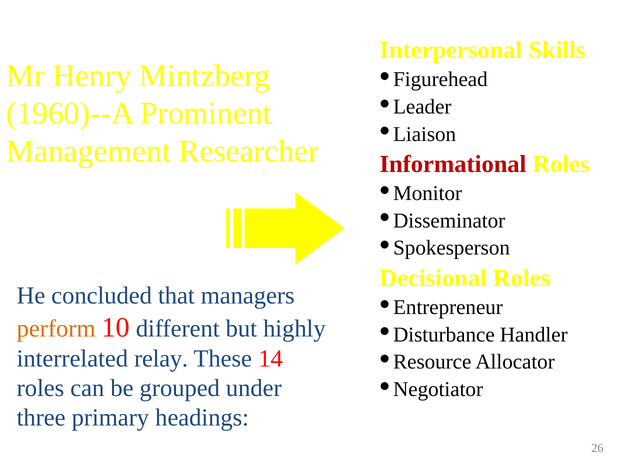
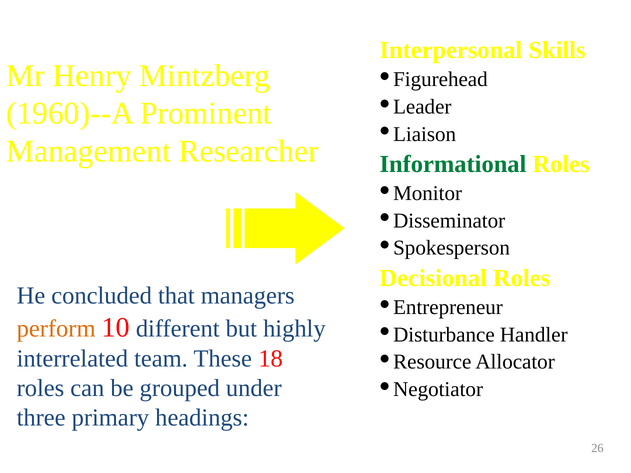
Informational colour: red -> green (453, 164)
relay: relay -> team (161, 359)
14: 14 -> 18 (271, 359)
